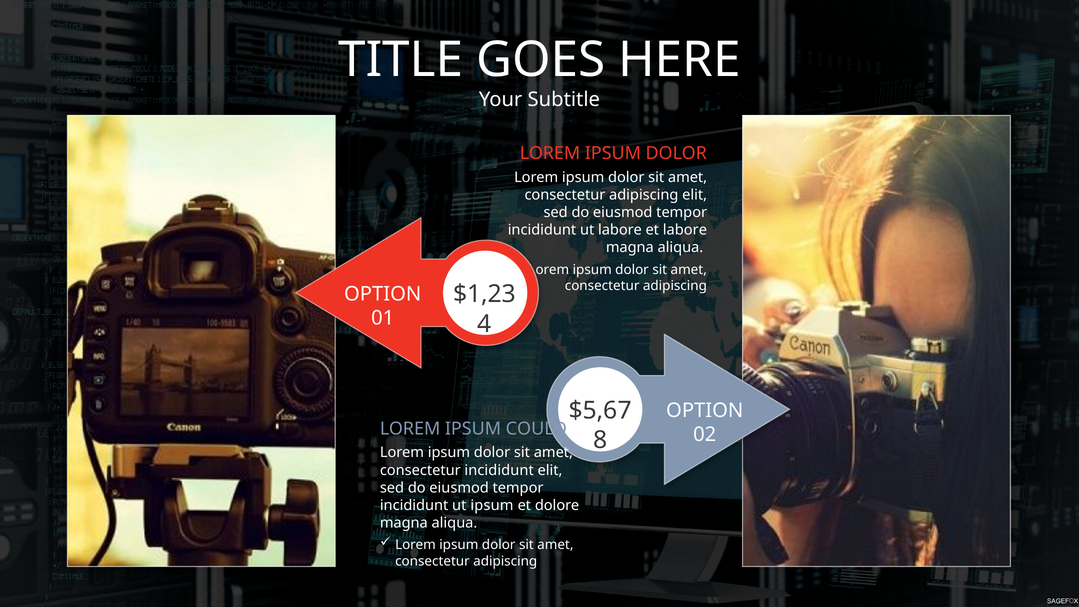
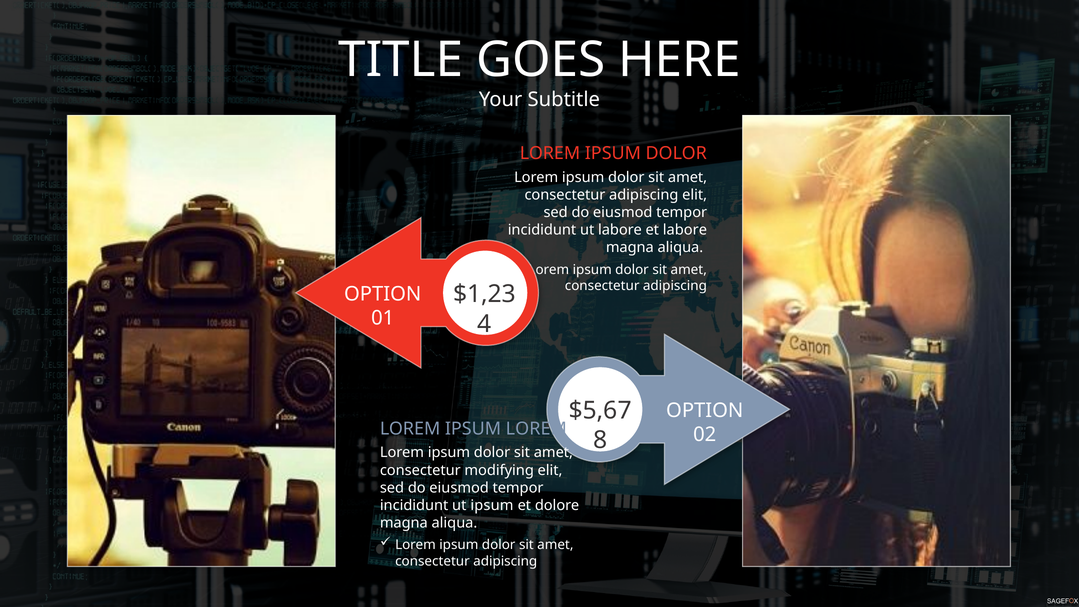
IPSUM COULD: COULD -> LOREM (536, 429)
consectetur incididunt: incididunt -> modifying (499, 470)
